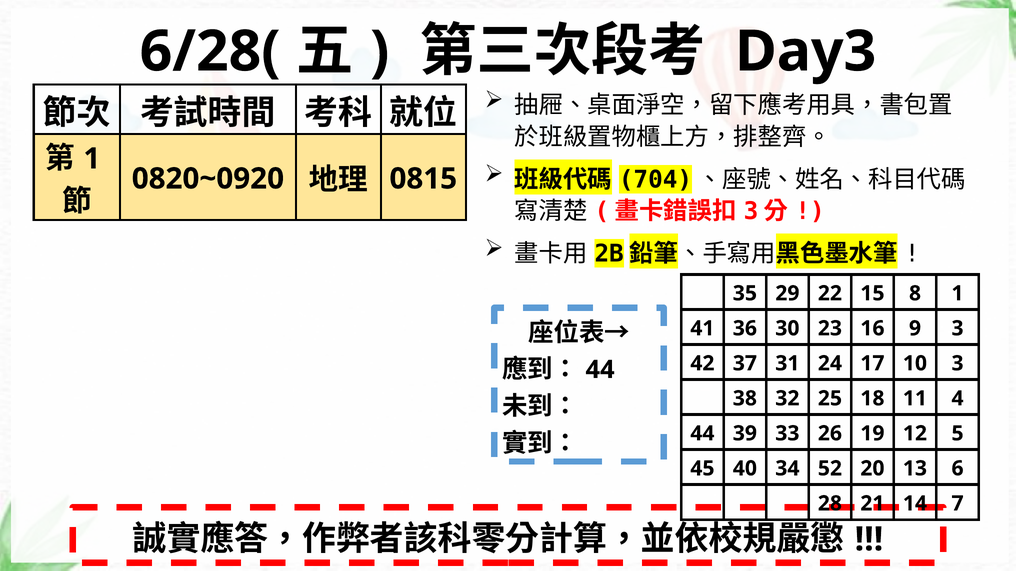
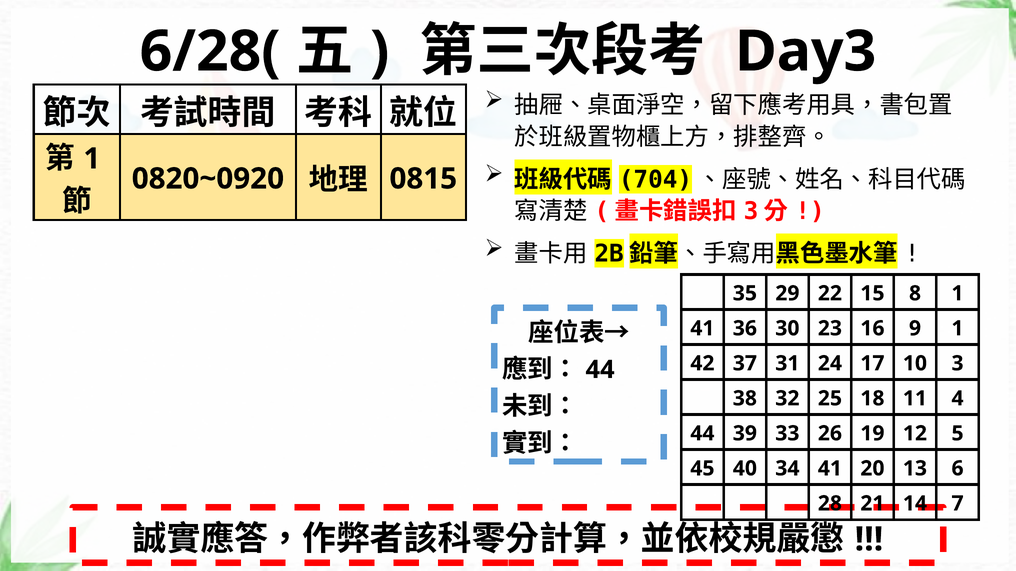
9 3: 3 -> 1 (958, 329)
34 52: 52 -> 41 (830, 469)
